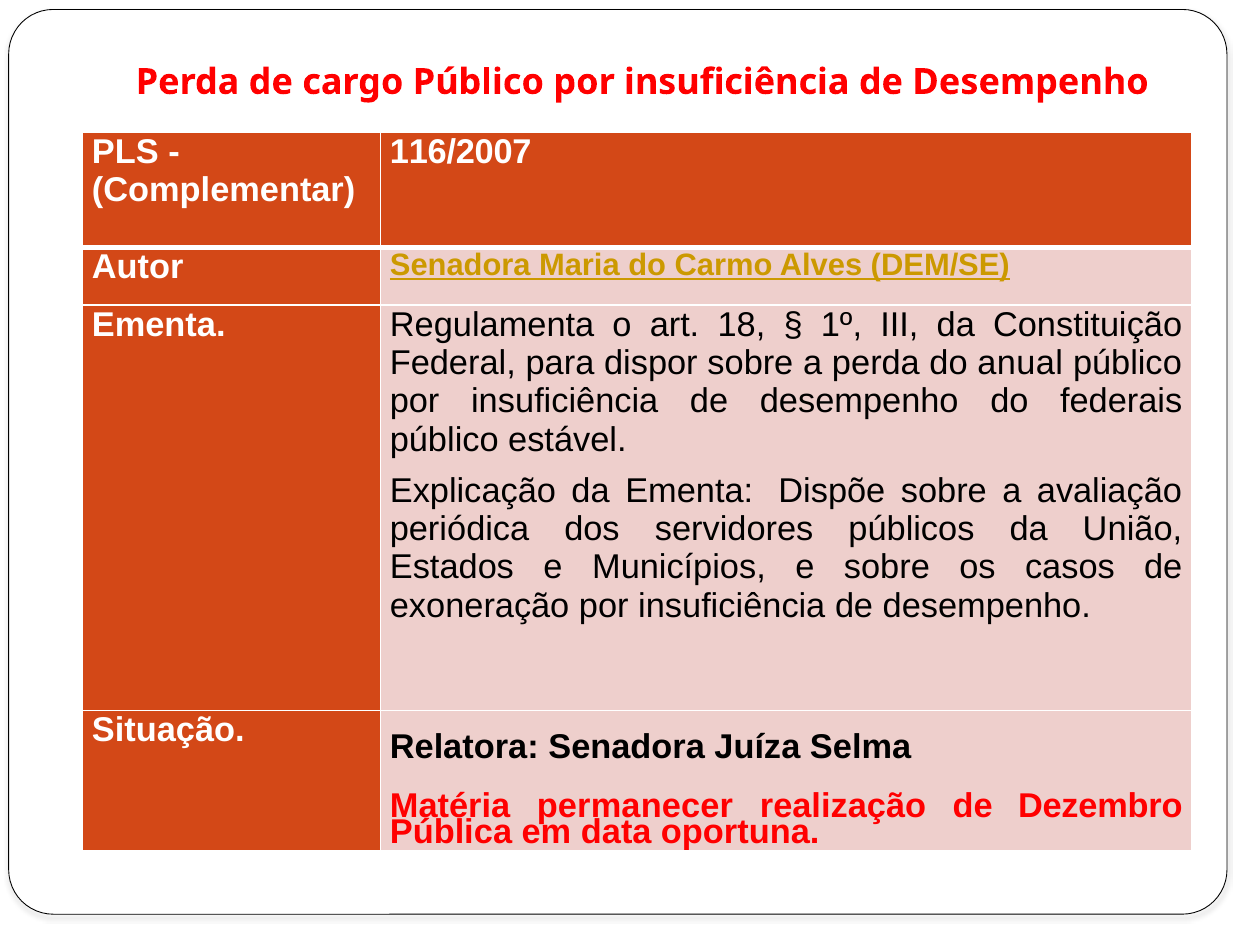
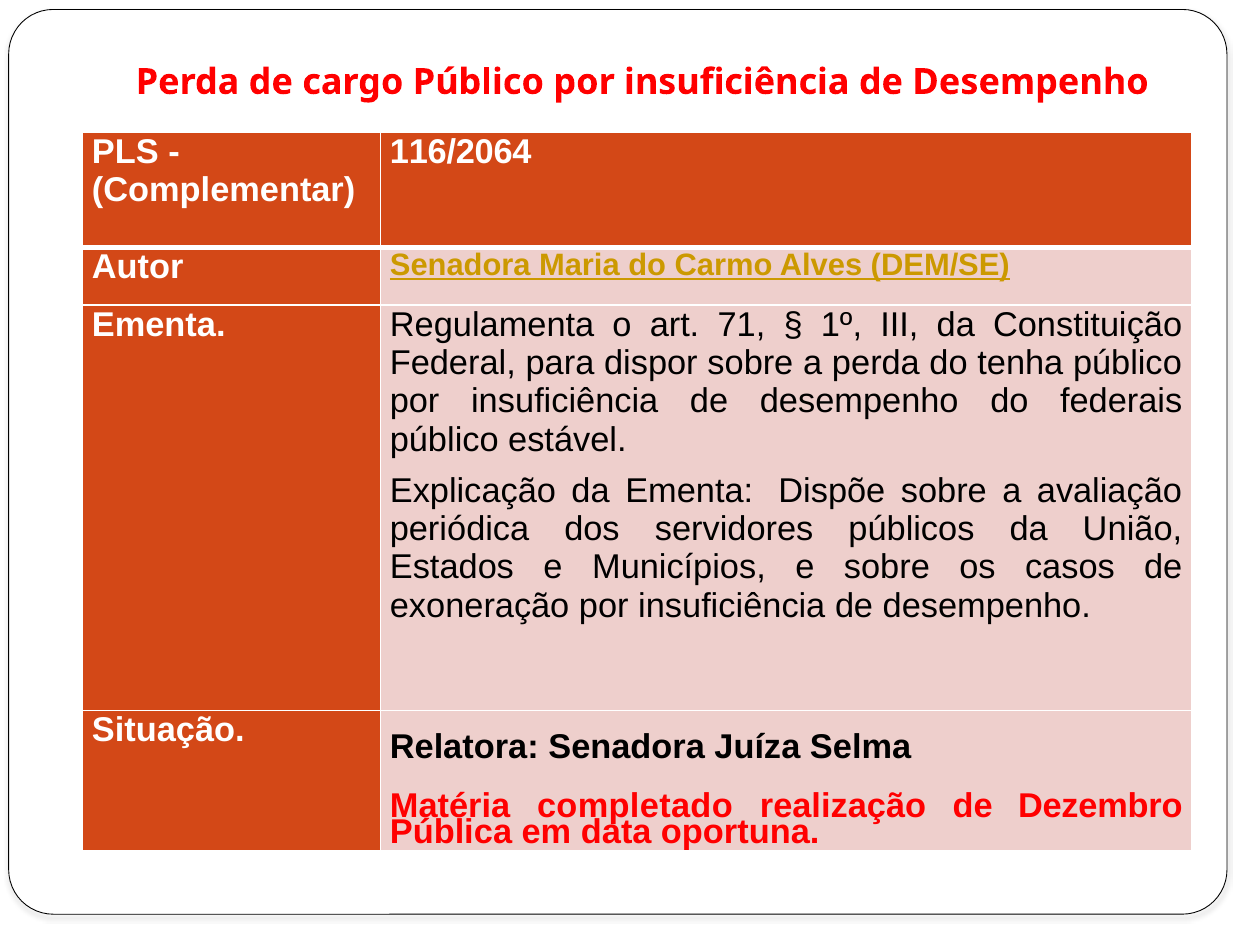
116/2007: 116/2007 -> 116/2064 (461, 152)
18: 18 -> 71 (741, 325)
anual: anual -> tenha (1020, 363)
permanecer: permanecer -> completado (635, 806)
